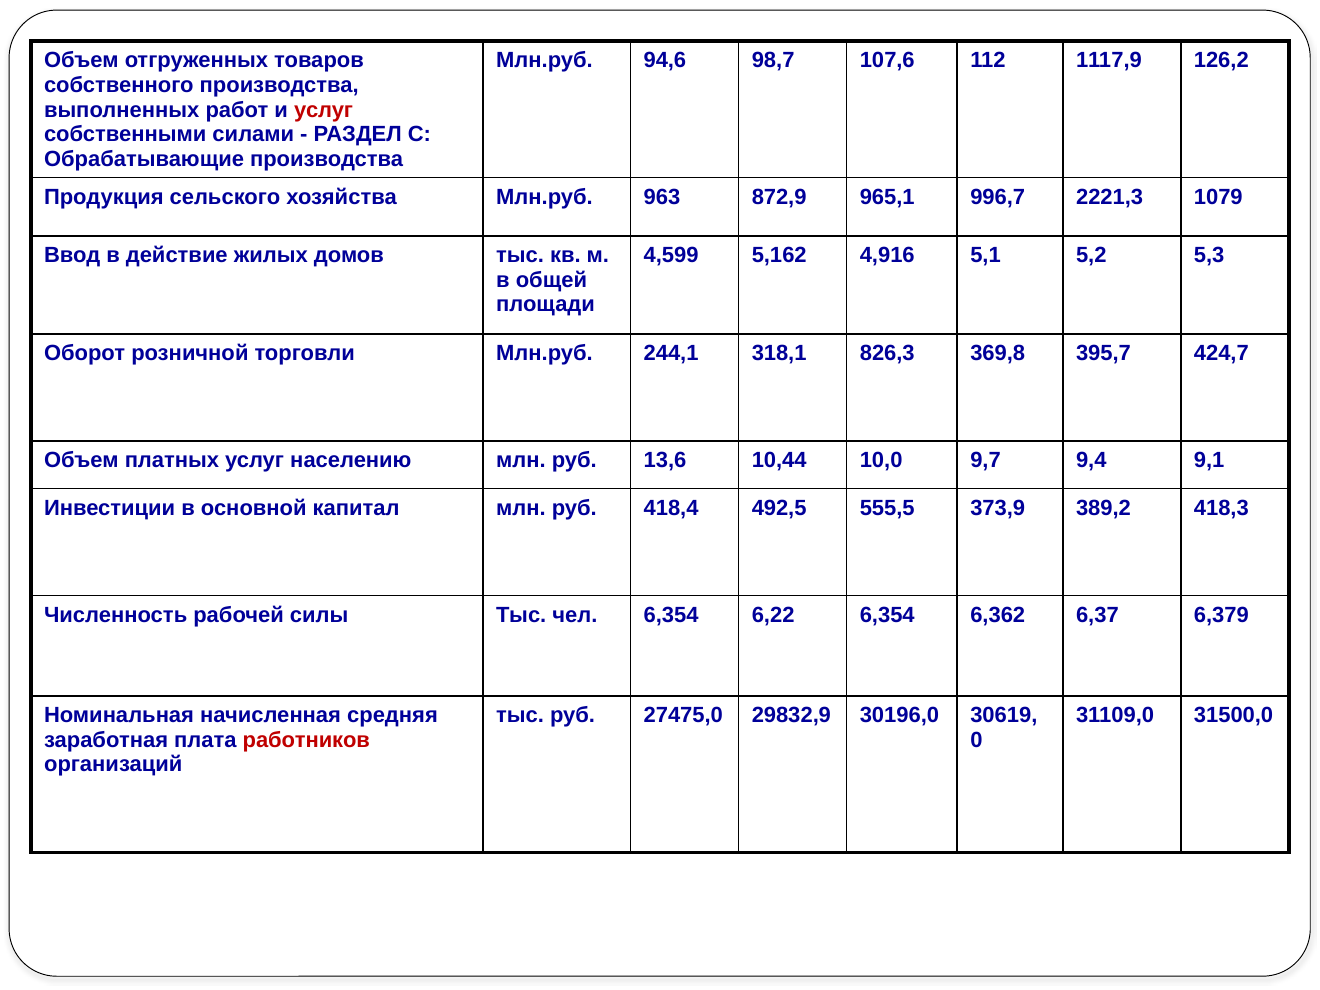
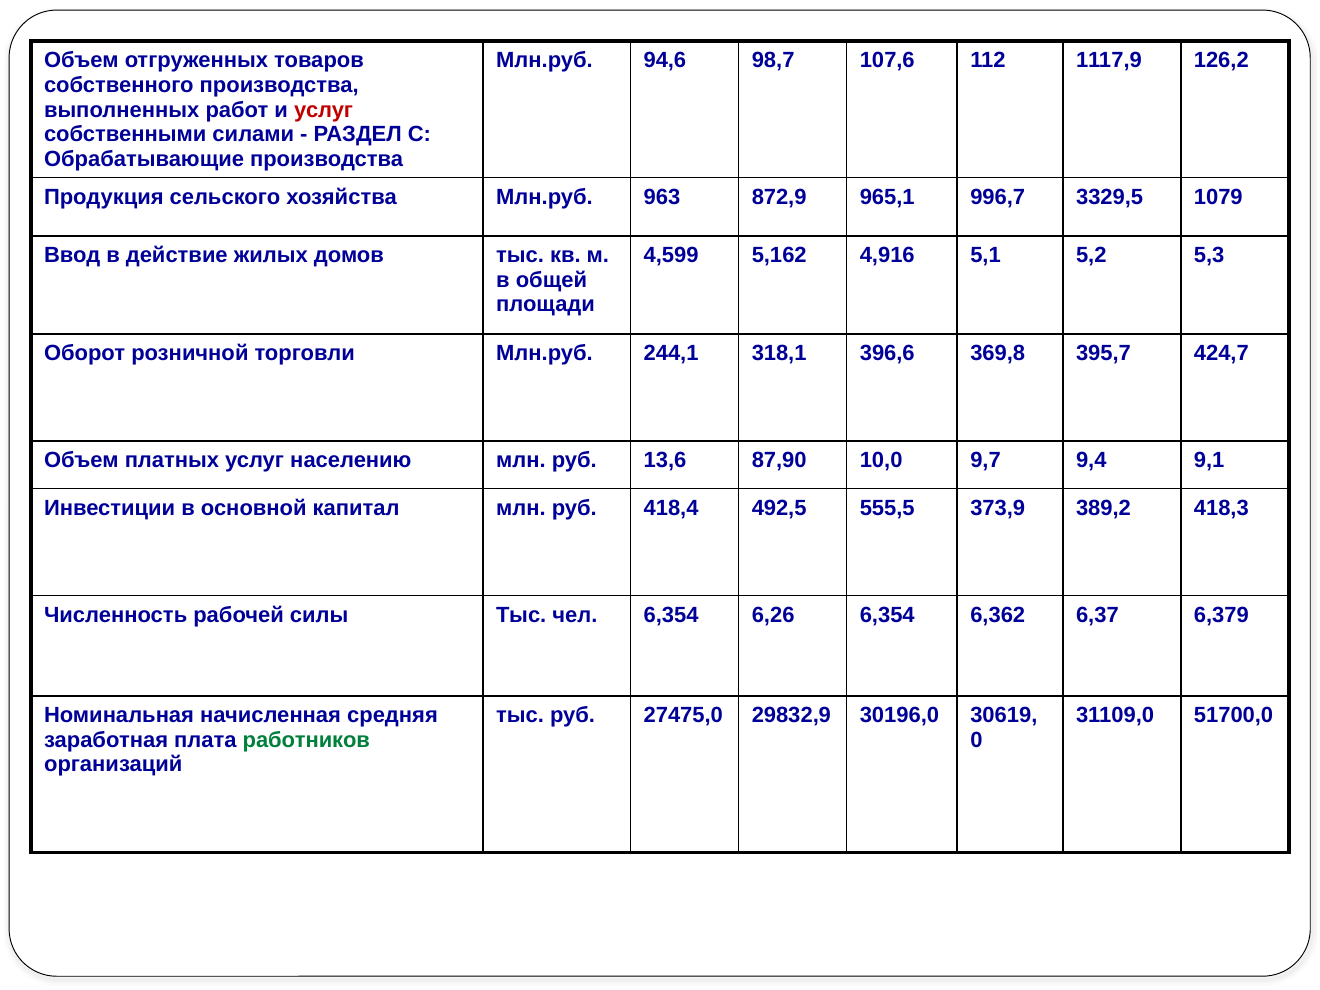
2221,3: 2221,3 -> 3329,5 (1110, 197)
826,3: 826,3 -> 396,6 (887, 353)
10,44: 10,44 -> 87,90 (779, 460)
6,22: 6,22 -> 6,26 (773, 615)
31500,0: 31500,0 -> 51700,0 (1234, 715)
работников colour: red -> green (306, 740)
